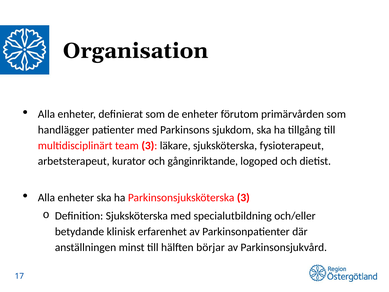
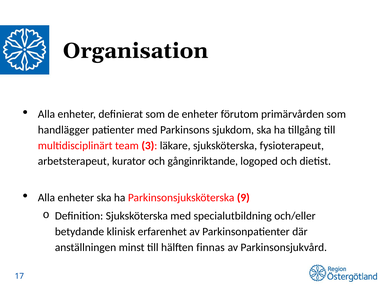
Parkinsonsjuksköterska 3: 3 -> 9 (243, 198)
börjar: börjar -> finnas (211, 247)
